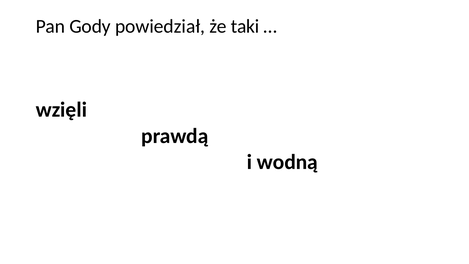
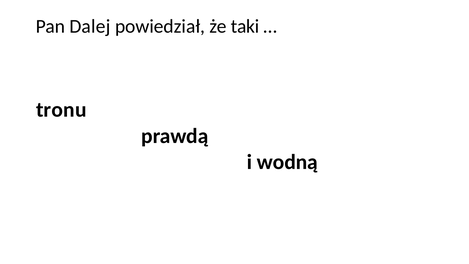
Gody: Gody -> Dalej (90, 26)
wzięli: wzięli -> tronu (61, 110)
